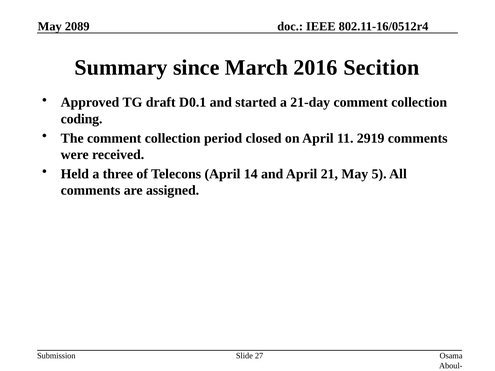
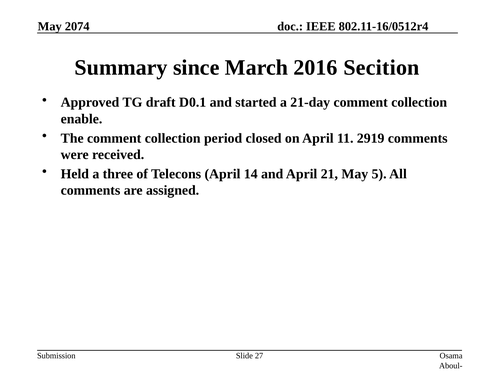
2089: 2089 -> 2074 (77, 26)
coding: coding -> enable (81, 119)
